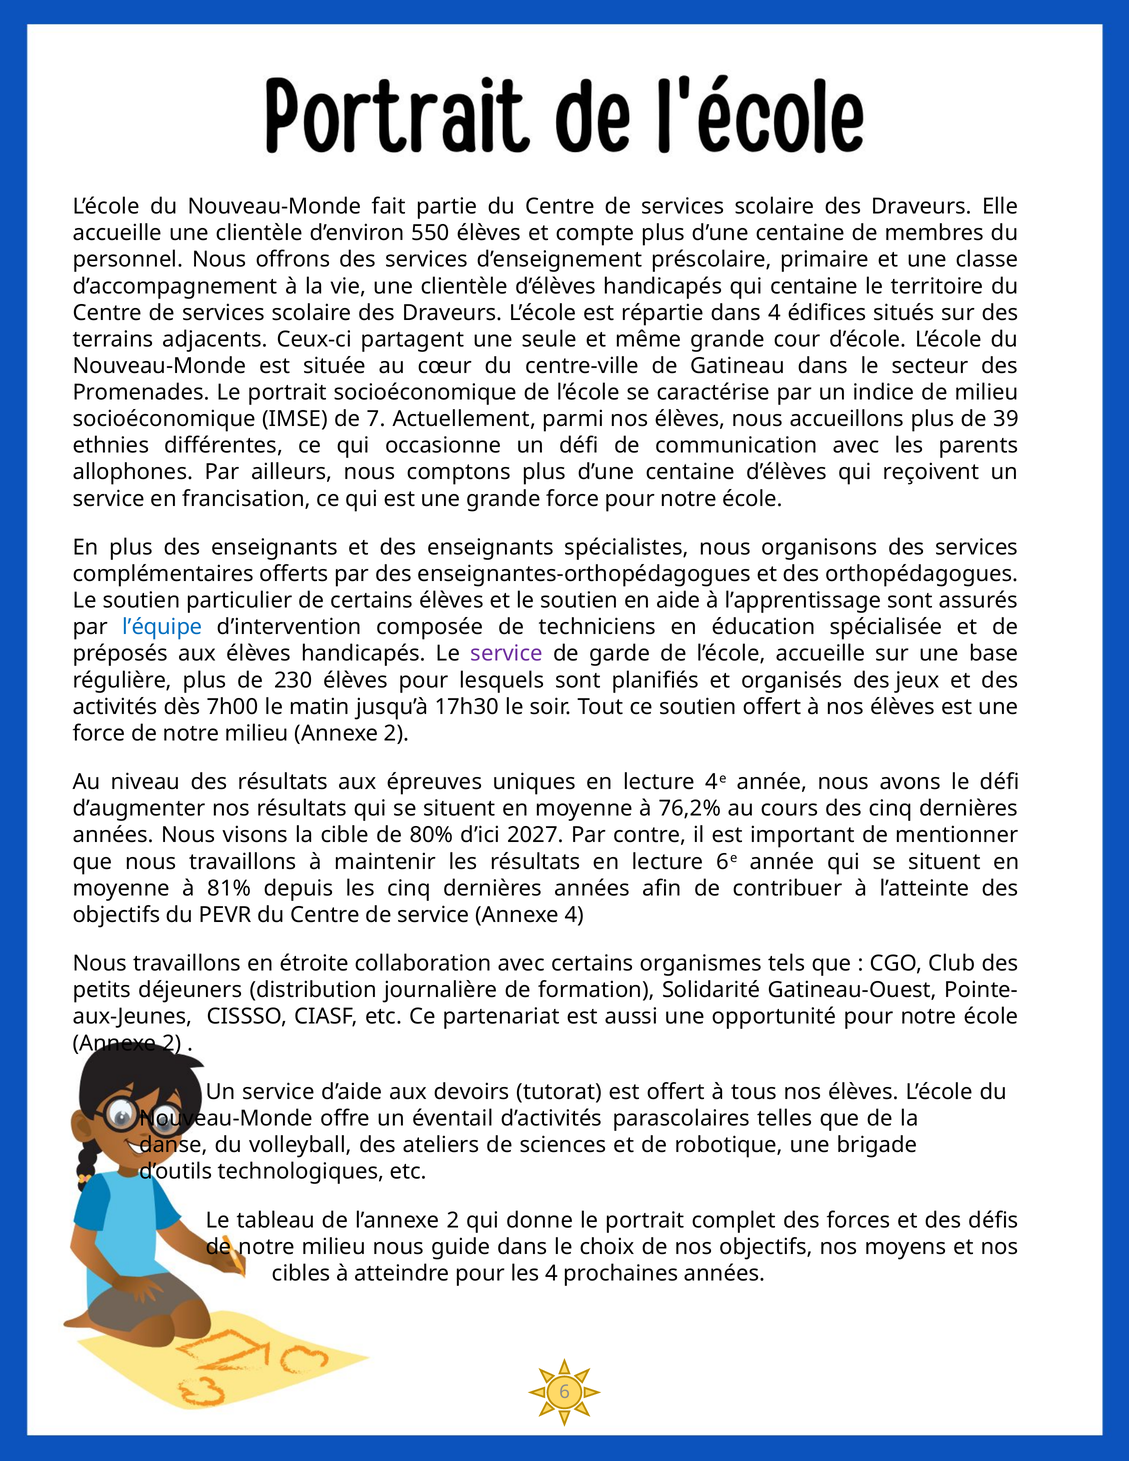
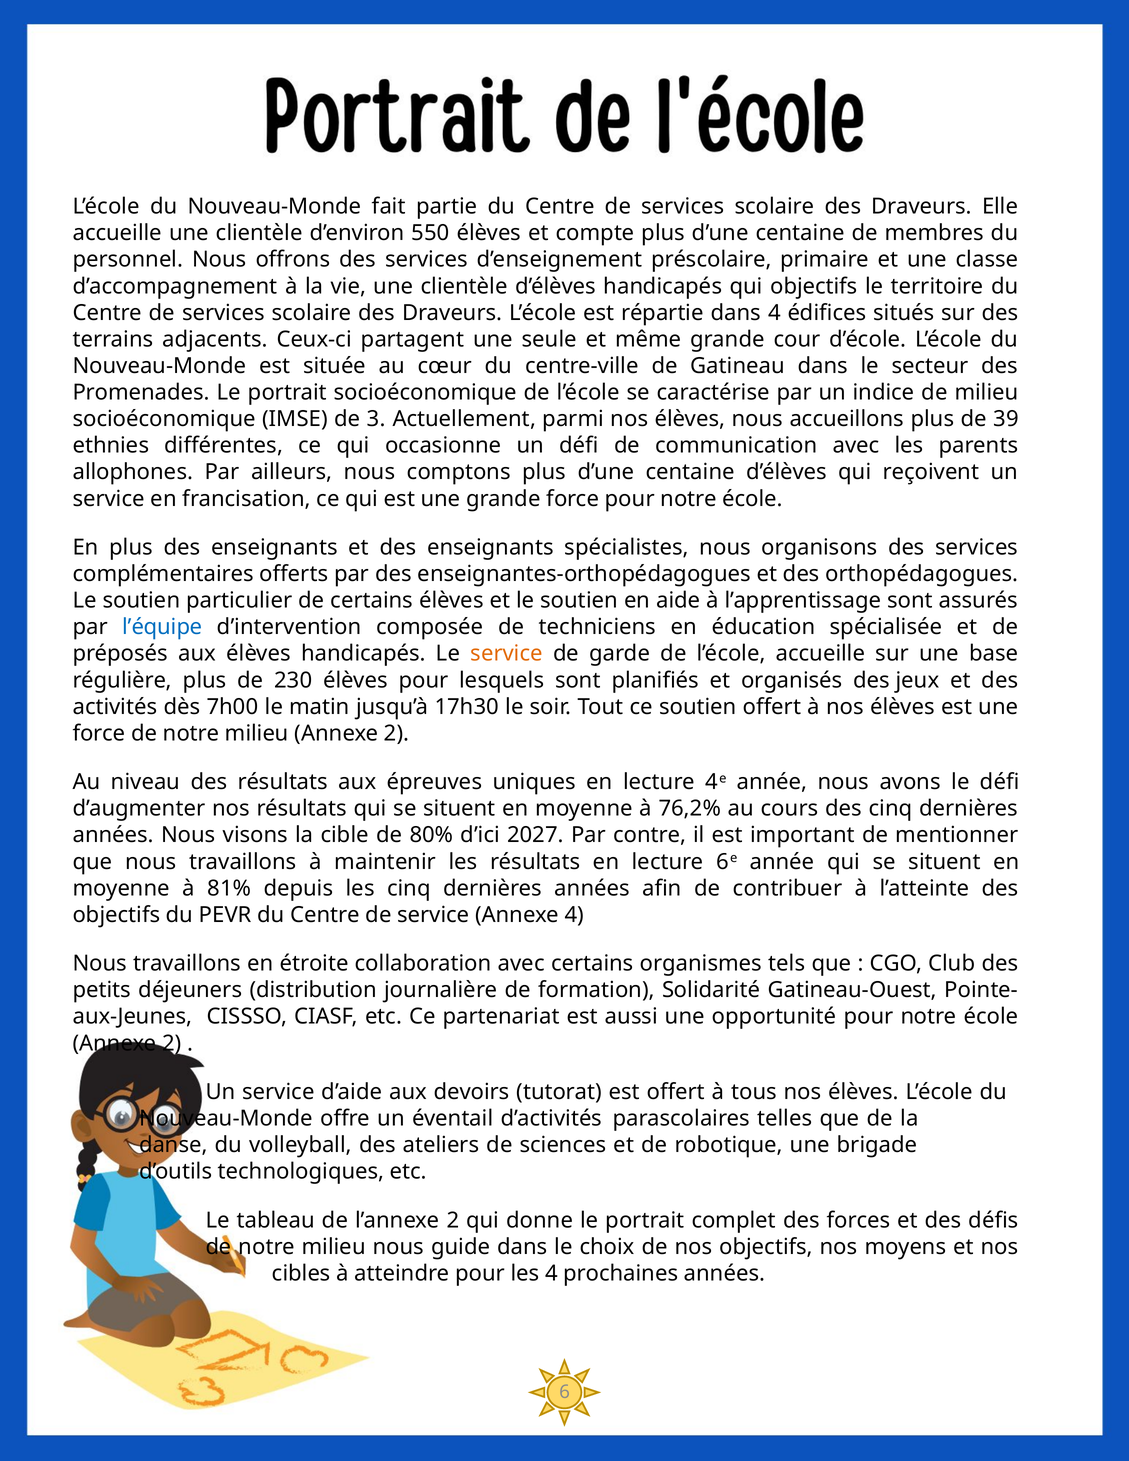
qui centaine: centaine -> objectifs (814, 286)
7: 7 -> 3 (376, 419)
service colour: purple -> orange (507, 654)
